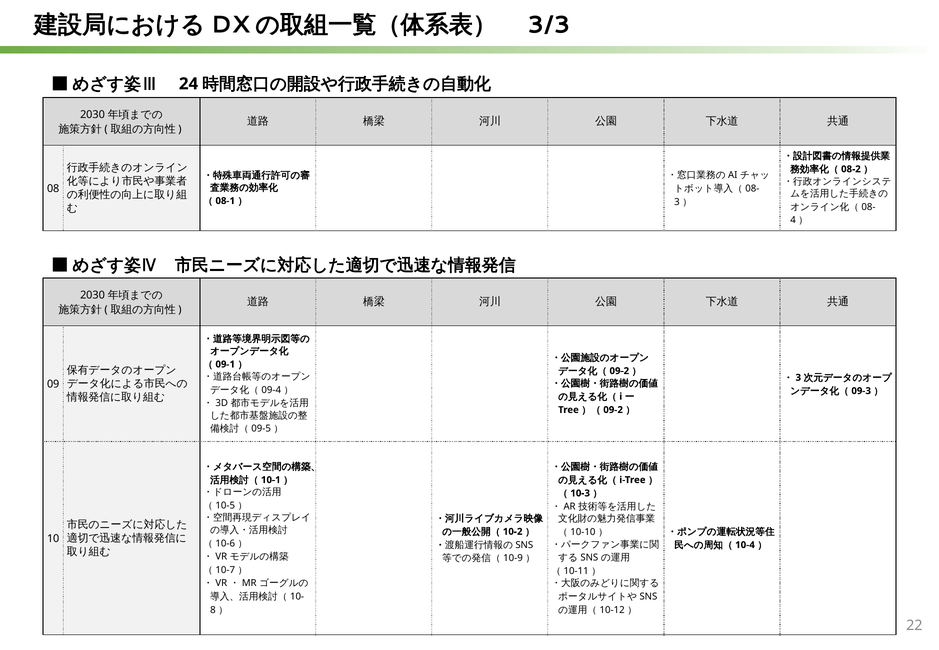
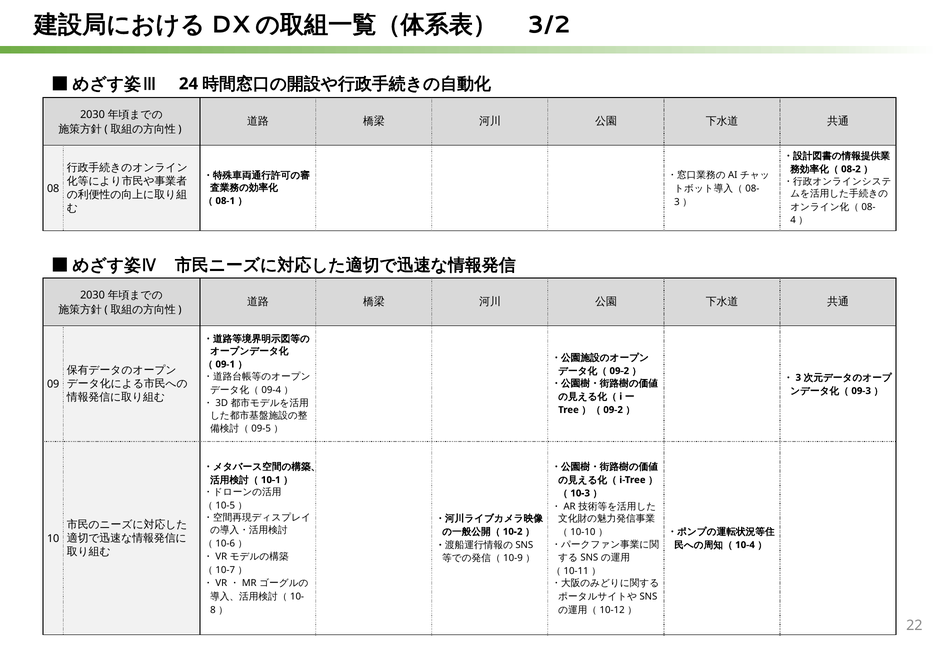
3/3: 3/3 -> 3/2 (549, 25)
